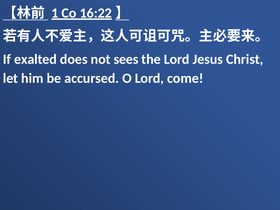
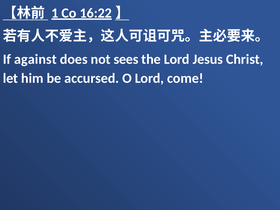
exalted: exalted -> against (35, 59)
